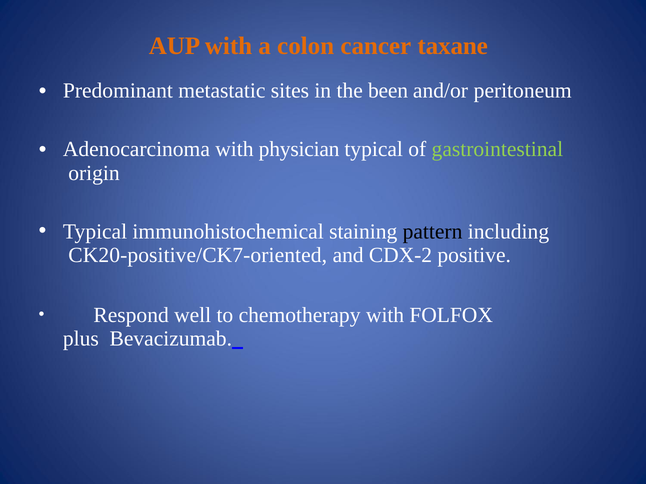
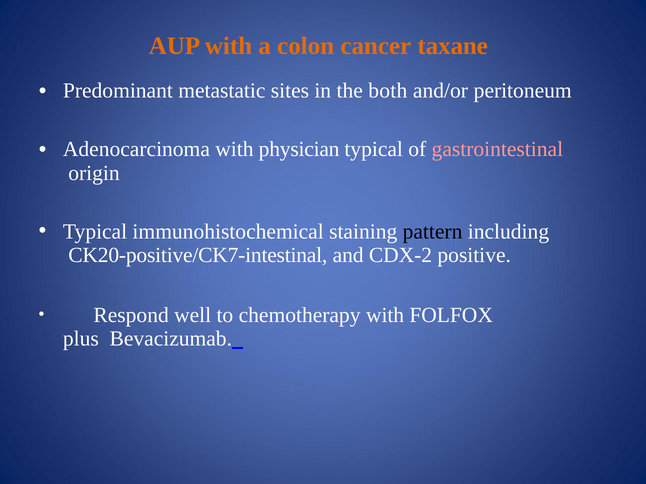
been: been -> both (388, 91)
gastrointestinal colour: light green -> pink (497, 149)
CK20-positive/CK7-oriented: CK20-positive/CK7-oriented -> CK20-positive/CK7-intestinal (198, 255)
